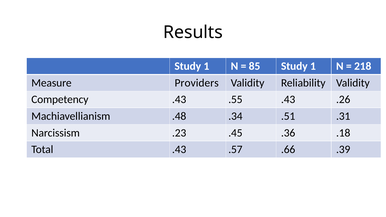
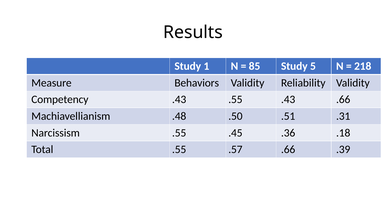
85 Study 1: 1 -> 5 (313, 66)
Providers: Providers -> Behaviors (197, 83)
.43 .26: .26 -> .66 (343, 100)
.34: .34 -> .50 (235, 116)
Narcissism .23: .23 -> .55 (179, 133)
Total .43: .43 -> .55 (179, 150)
